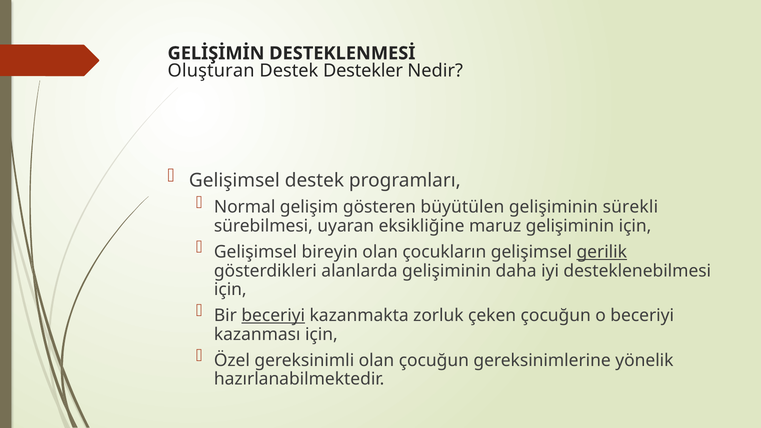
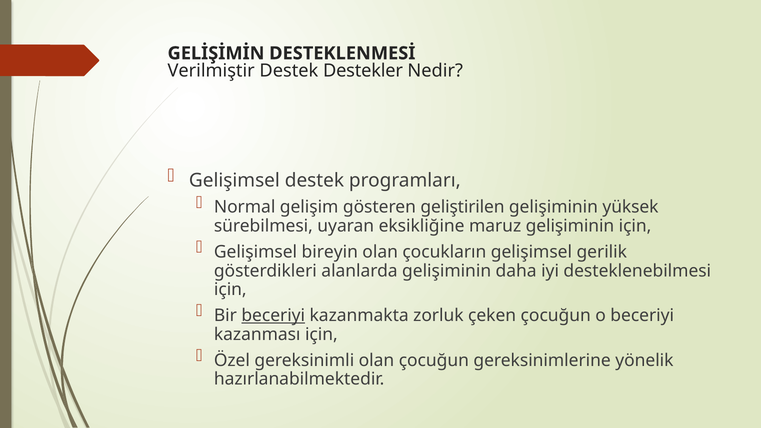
Oluşturan: Oluşturan -> Verilmiştir (211, 71)
büyütülen: büyütülen -> geliştirilen (463, 207)
sürekli: sürekli -> yüksek (631, 207)
gerilik underline: present -> none (602, 252)
